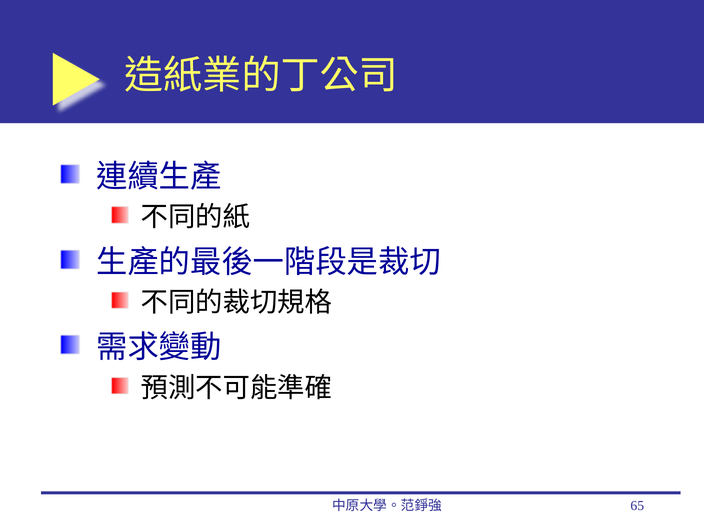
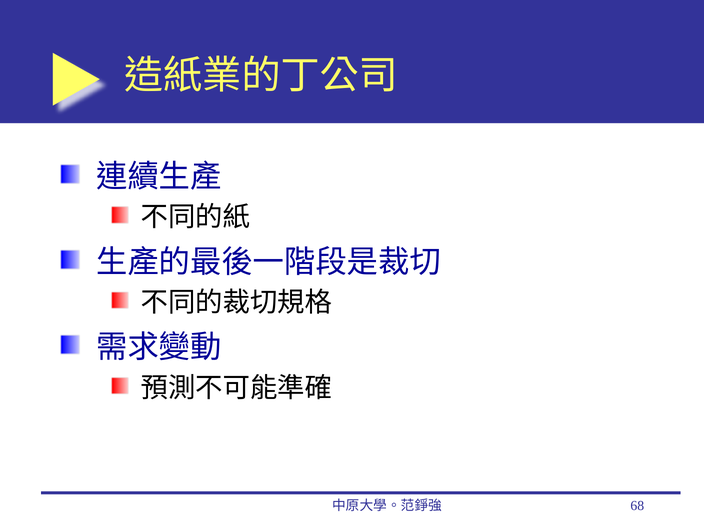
65: 65 -> 68 (637, 505)
